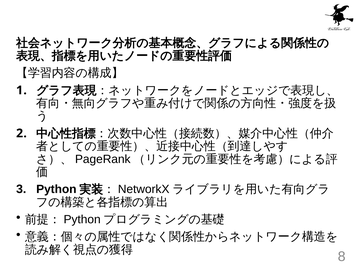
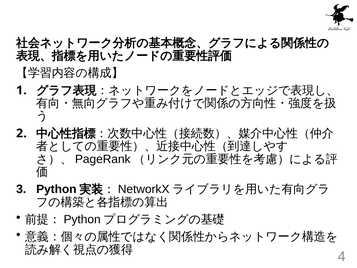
8: 8 -> 4 (342, 256)
